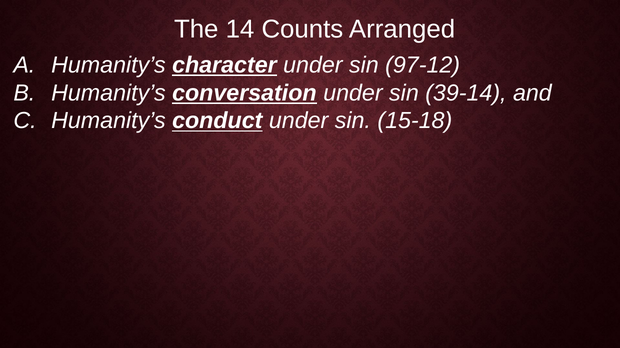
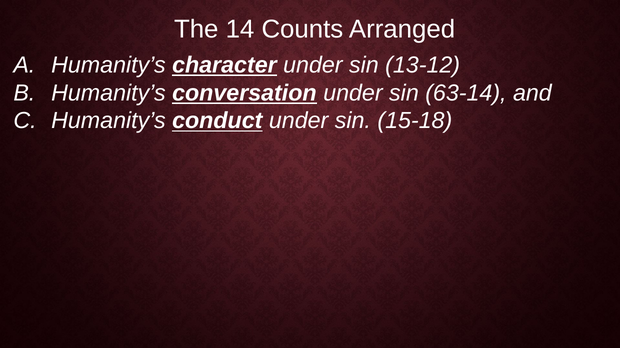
97-12: 97-12 -> 13-12 (423, 65)
39-14: 39-14 -> 63-14 (466, 93)
